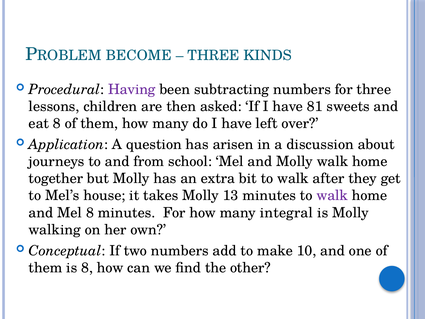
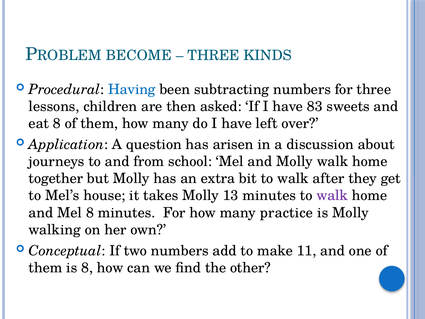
Having colour: purple -> blue (132, 89)
81: 81 -> 83 (315, 106)
integral: integral -> practice (286, 212)
10: 10 -> 11 (307, 251)
